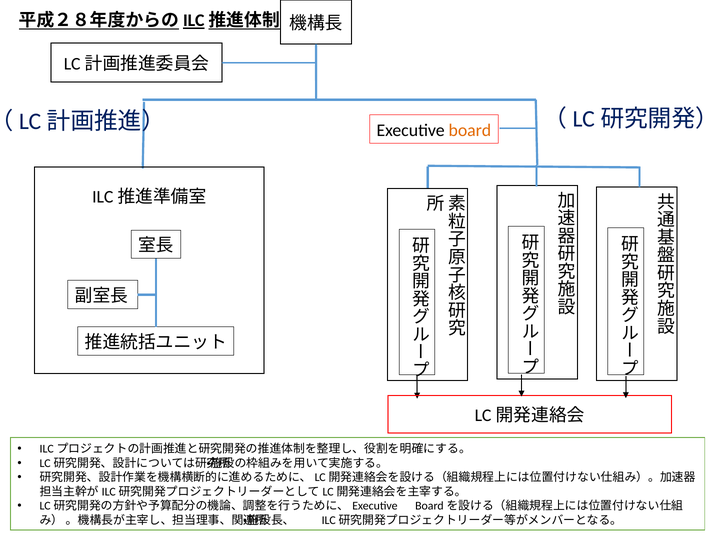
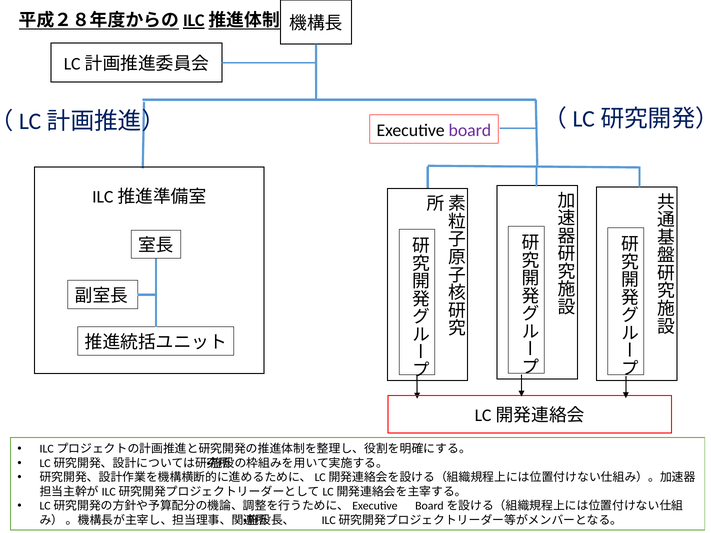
board colour: orange -> purple (470, 130)
